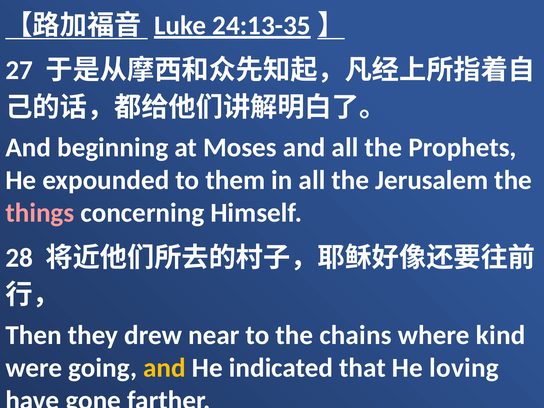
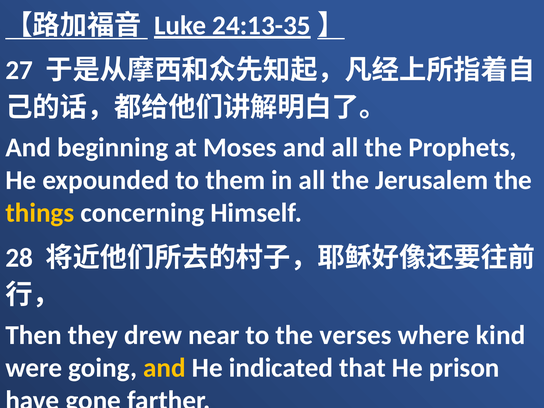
things colour: pink -> yellow (40, 213)
chains: chains -> verses (356, 335)
loving: loving -> prison (464, 368)
